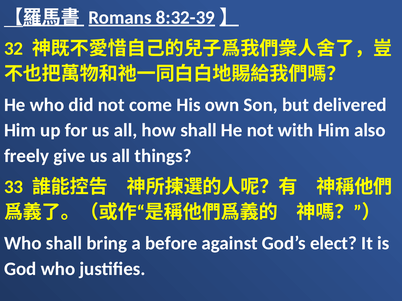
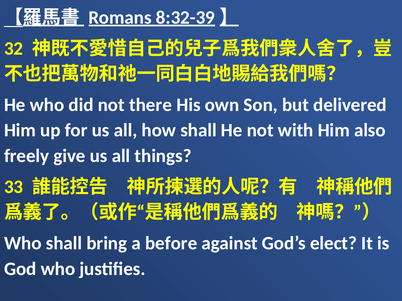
come: come -> there (151, 105)
